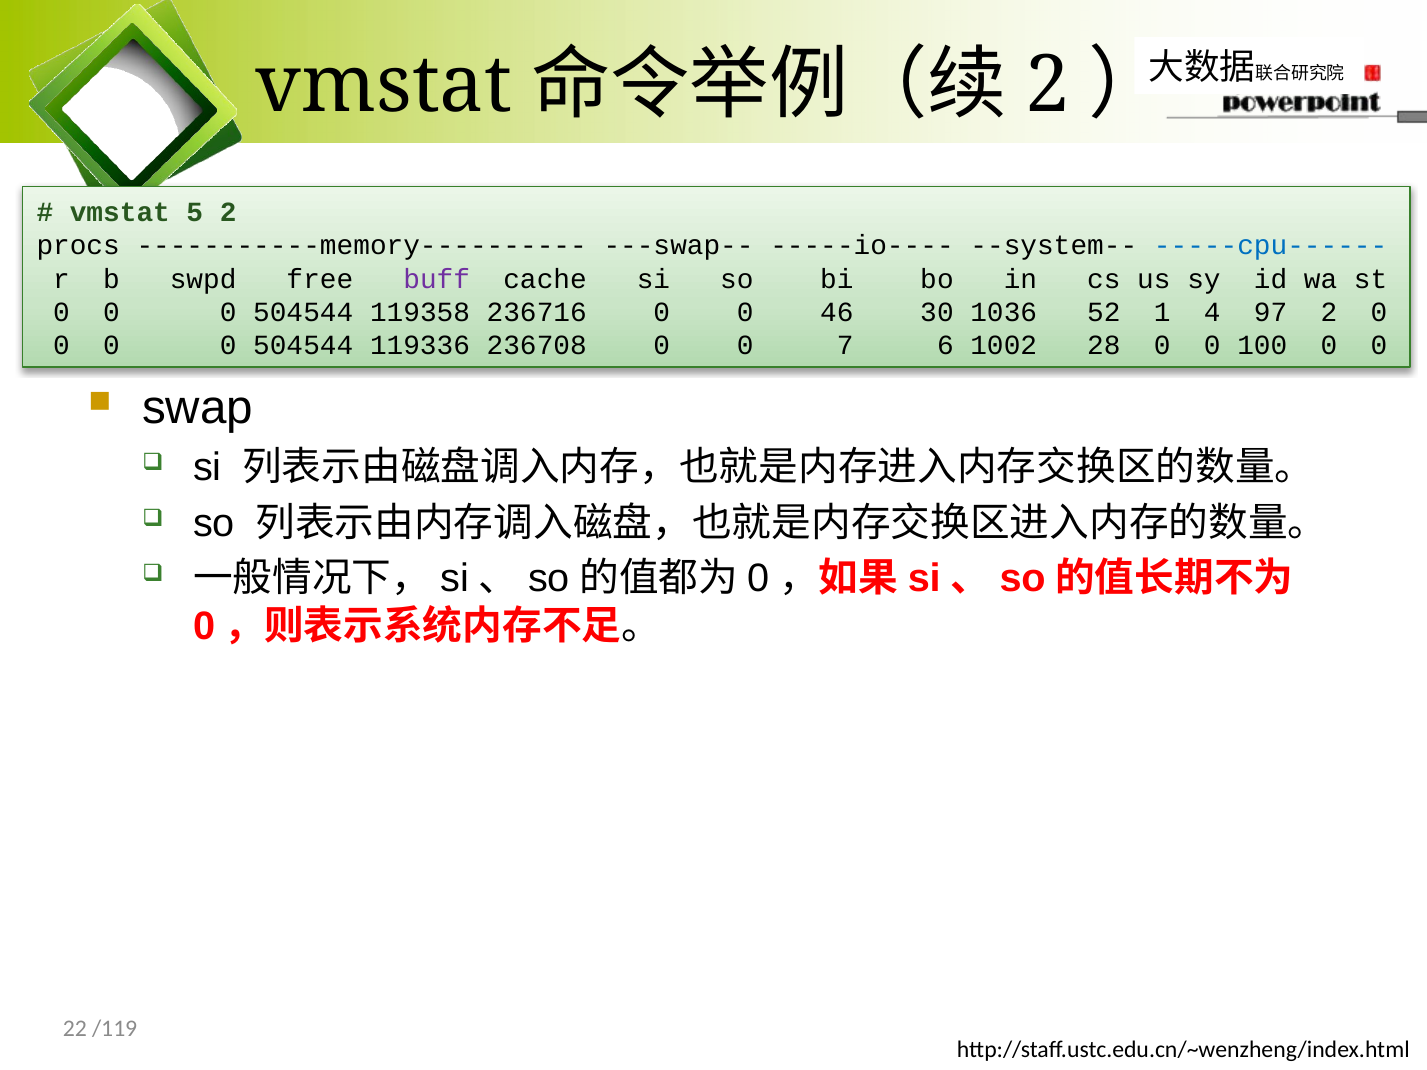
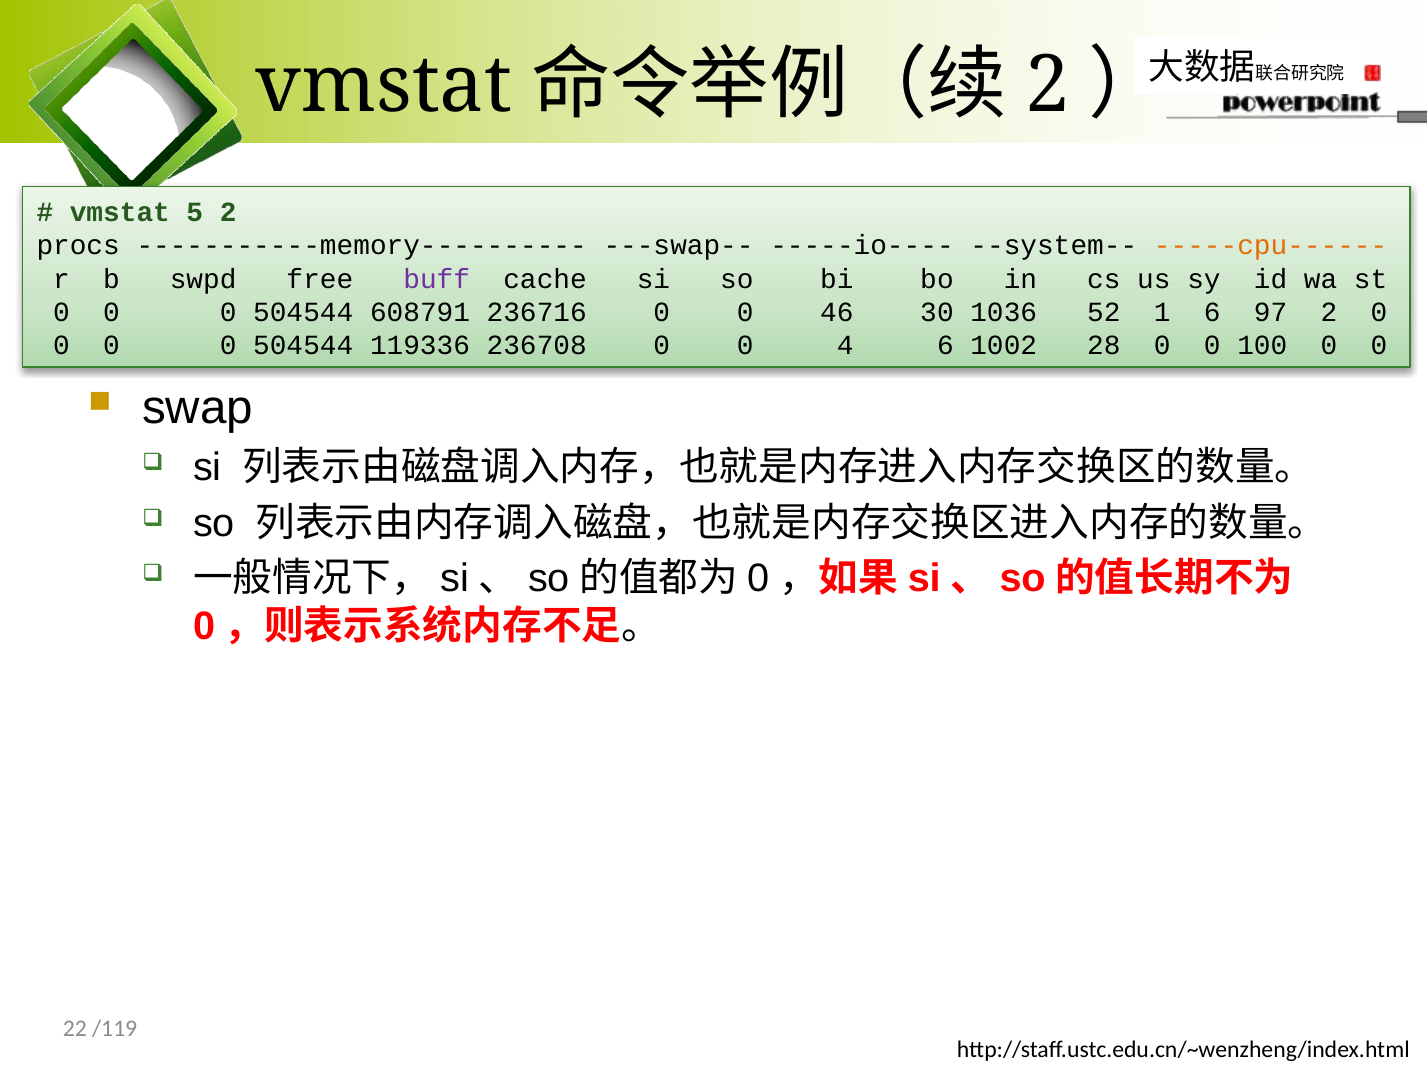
-----cpu------ colour: blue -> orange (1271, 246)
119358: 119358 -> 608791 (420, 312)
1 4: 4 -> 6 (1212, 312)
7: 7 -> 4 (845, 346)
